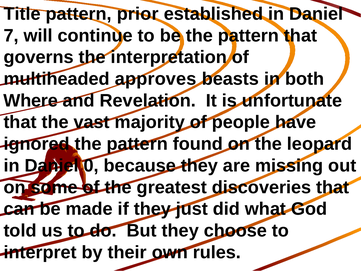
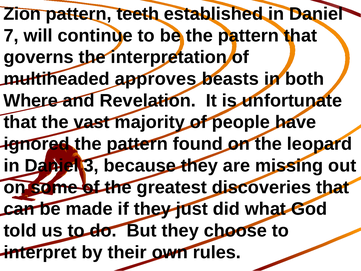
Title: Title -> Zion (22, 14)
prior: prior -> teeth (138, 14)
0: 0 -> 3 (91, 165)
